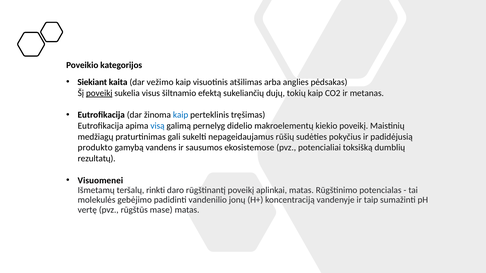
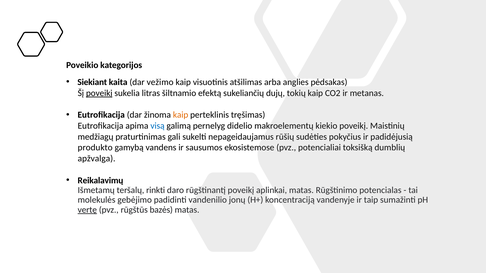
visus: visus -> litras (151, 93)
kaip colour: blue -> orange (181, 115)
rezultatų: rezultatų -> apžvalga (97, 159)
Visuomenei: Visuomenei -> Reikalavimų (100, 181)
vertę underline: none -> present (87, 210)
mase: mase -> bazės (161, 210)
